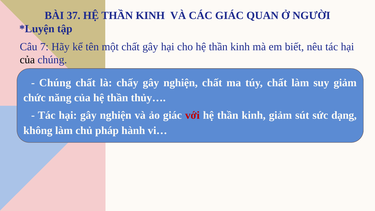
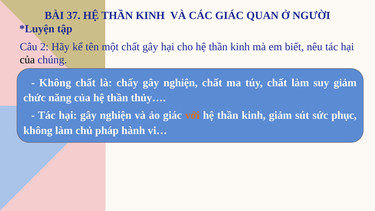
7: 7 -> 2 (44, 47)
Chúng: Chúng -> Không (55, 83)
với colour: red -> orange (192, 115)
dạng: dạng -> phục (344, 115)
